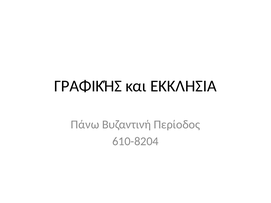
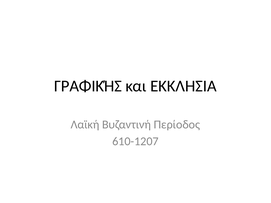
Πάνω: Πάνω -> Λαϊκή (85, 125)
610-8204: 610-8204 -> 610-1207 (135, 141)
